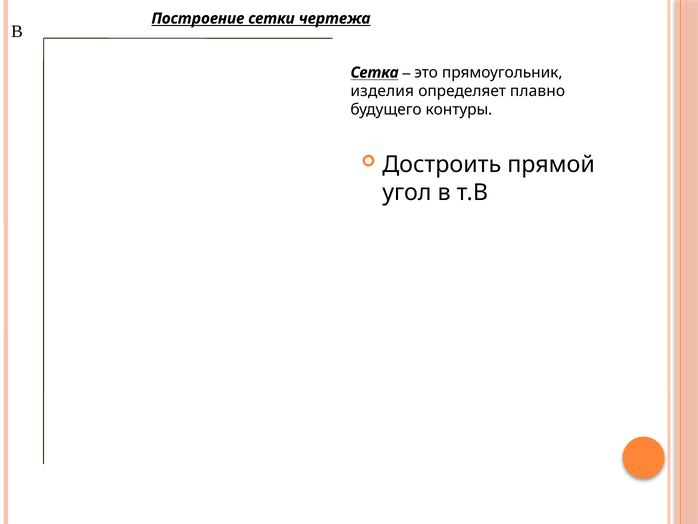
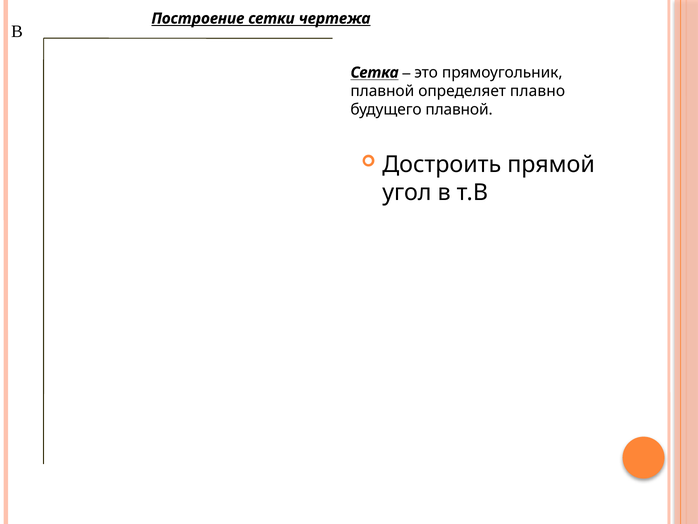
изделия: изделия -> плавной (382, 91)
будущего контуры: контуры -> плавной (459, 110)
